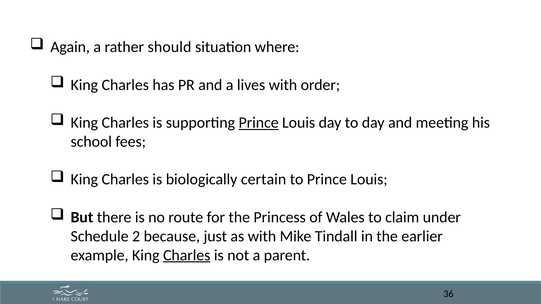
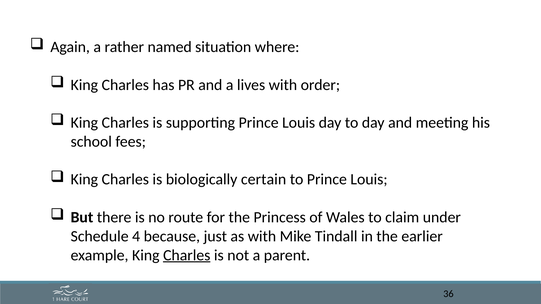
should: should -> named (170, 47)
Prince underline: present -> none (259, 123)
2: 2 -> 4 (136, 236)
